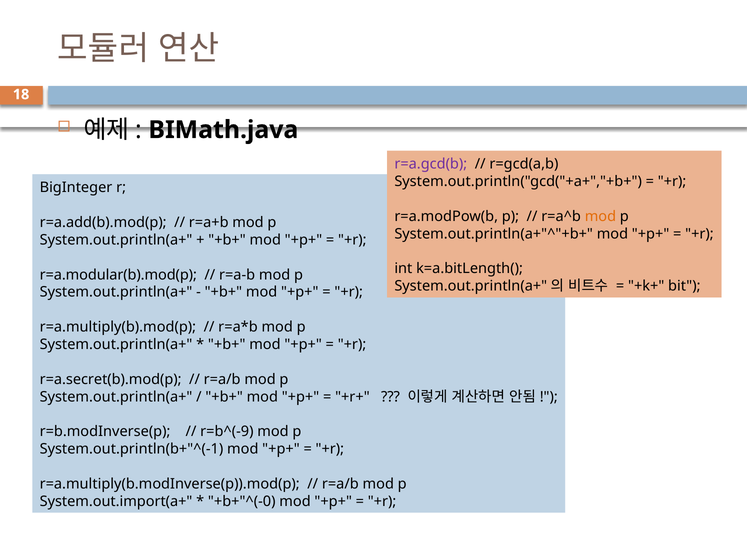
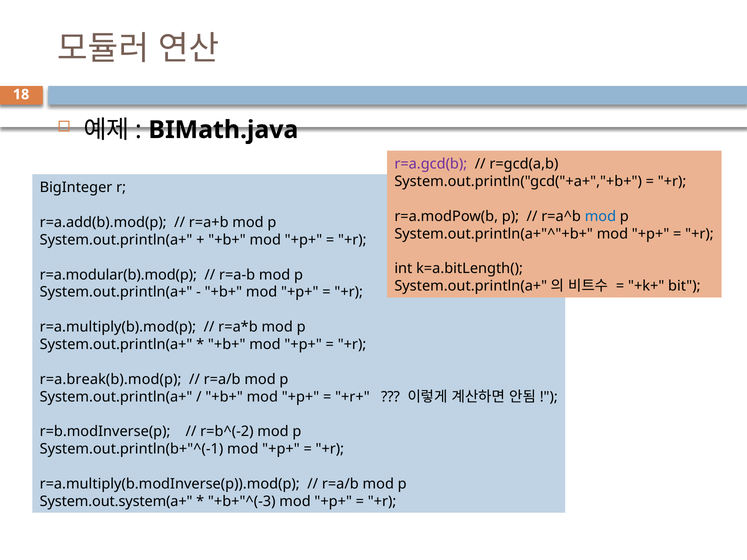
mod colour: orange -> blue (600, 216)
r=a.secret(b).mod(p: r=a.secret(b).mod(p -> r=a.break(b).mod(p (111, 379)
r=b^(-9: r=b^(-9 -> r=b^(-2 (227, 432)
System.out.import(a+: System.out.import(a+ -> System.out.system(a+ (116, 502)
+b+"^(-0: +b+"^(-0 -> +b+"^(-3 (242, 502)
